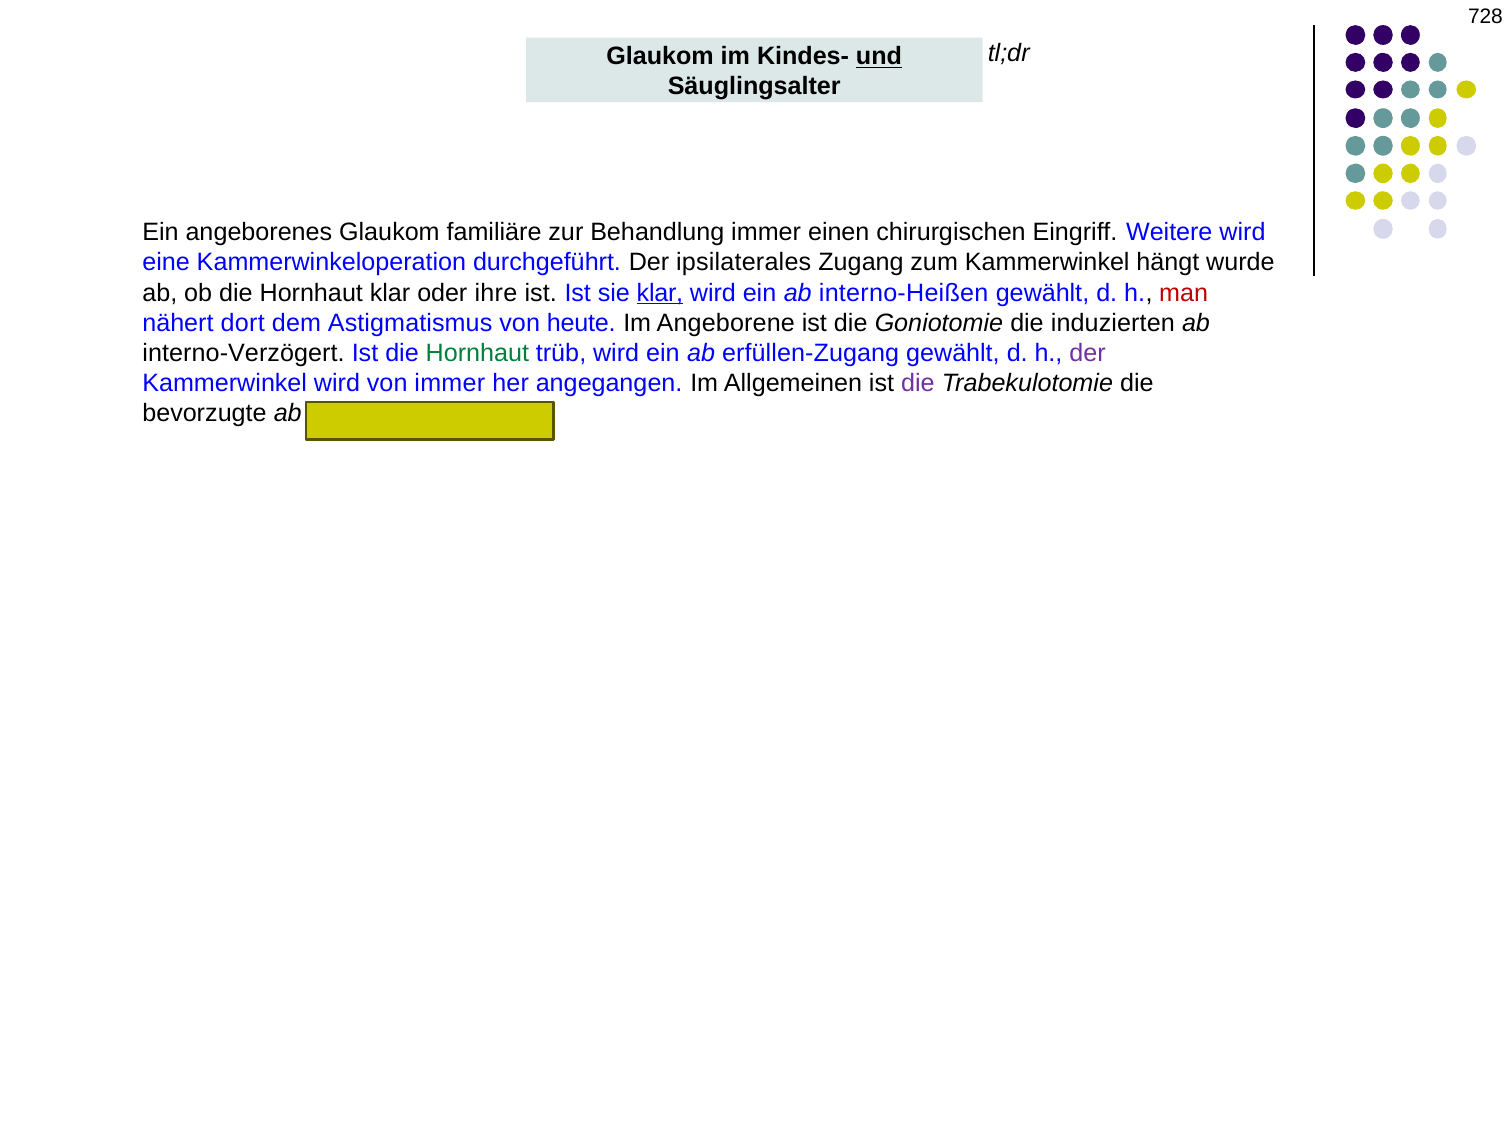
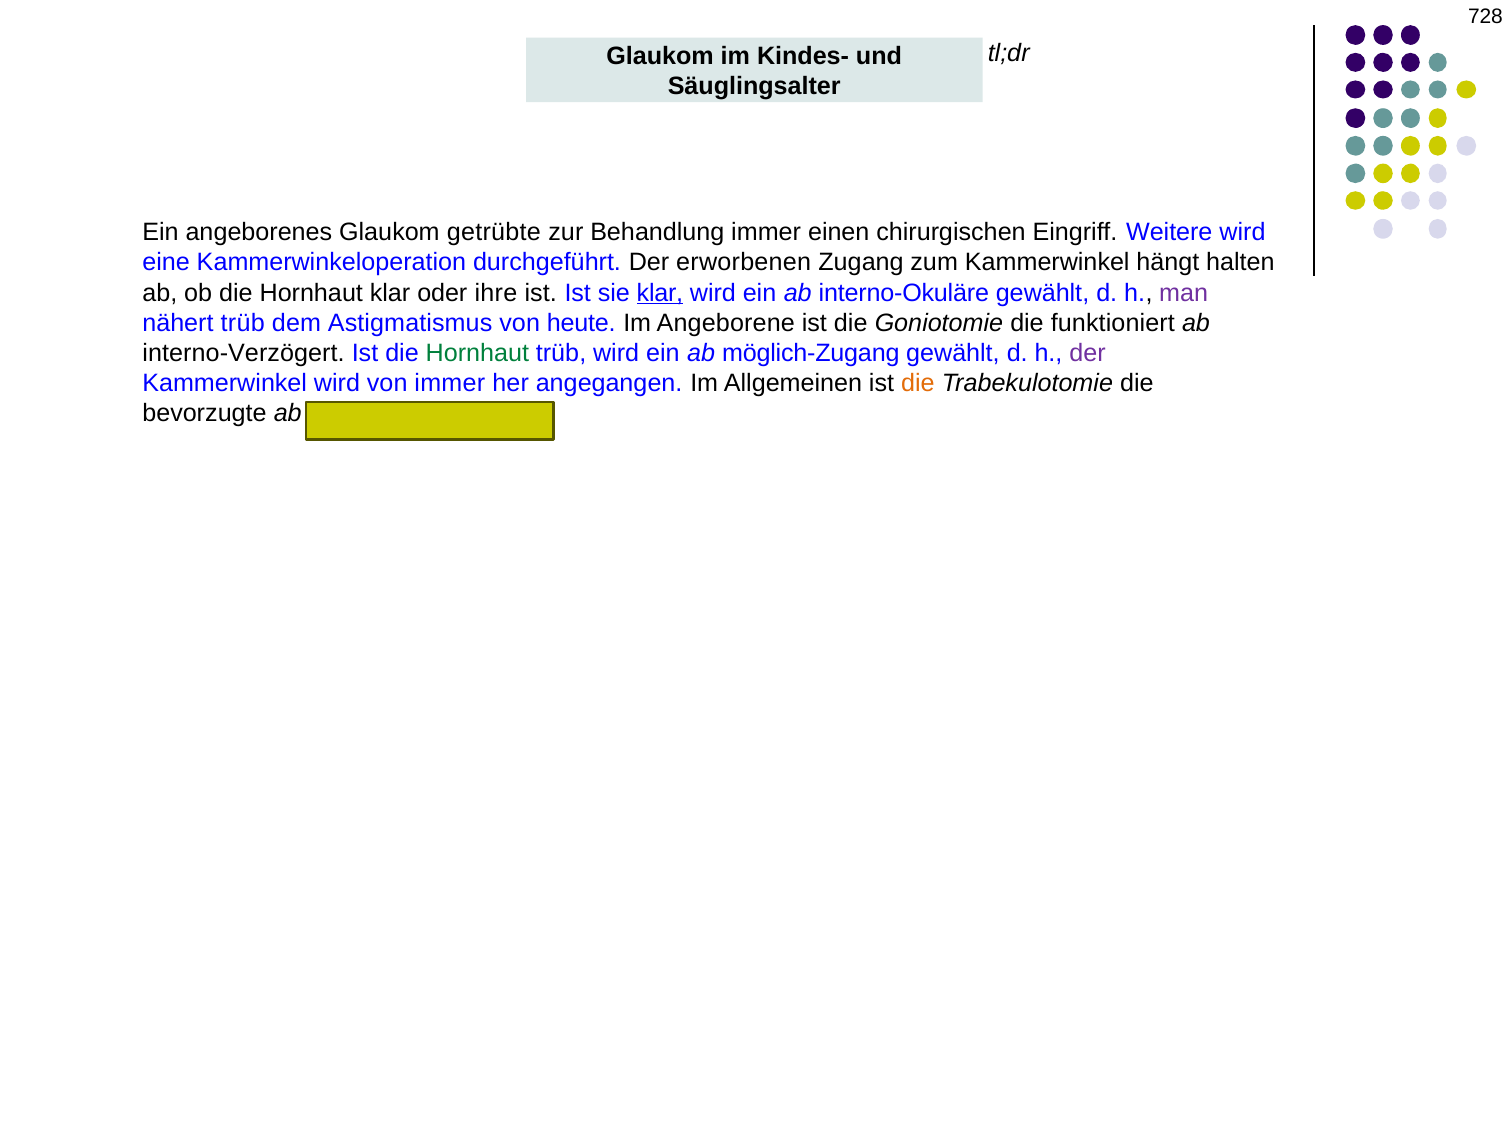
und underline: present -> none (879, 57)
familiäre: familiäre -> getrübte (494, 233)
ipsilaterales: ipsilaterales -> erworbenen (744, 263)
wurde: wurde -> halten (1240, 263)
interno-Heißen: interno-Heißen -> interno-Okuläre (904, 293)
man colour: red -> purple (1184, 293)
nähert dort: dort -> trüb (243, 323)
induzierten: induzierten -> funktioniert (1113, 323)
erfüllen-Zugang: erfüllen-Zugang -> möglich-Zugang (811, 353)
die colour: purple -> orange (918, 384)
